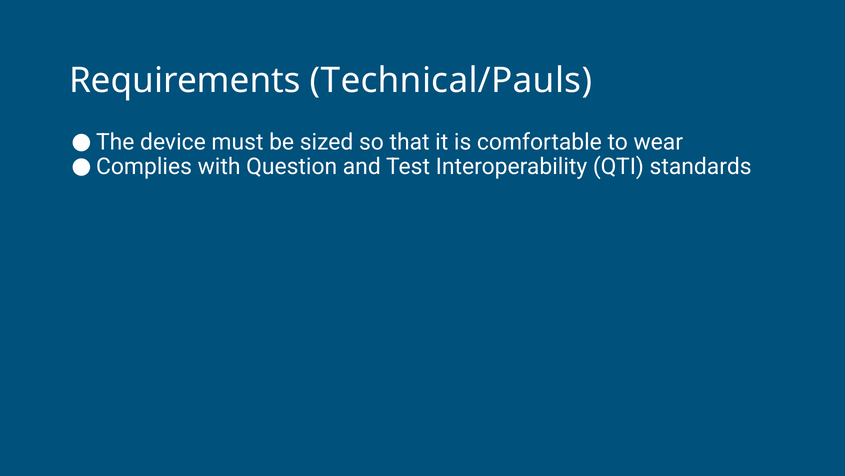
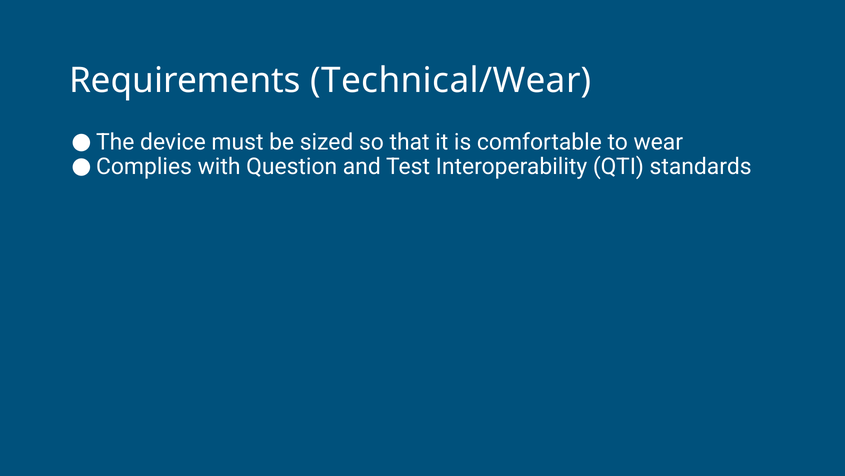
Technical/Pauls: Technical/Pauls -> Technical/Wear (451, 80)
